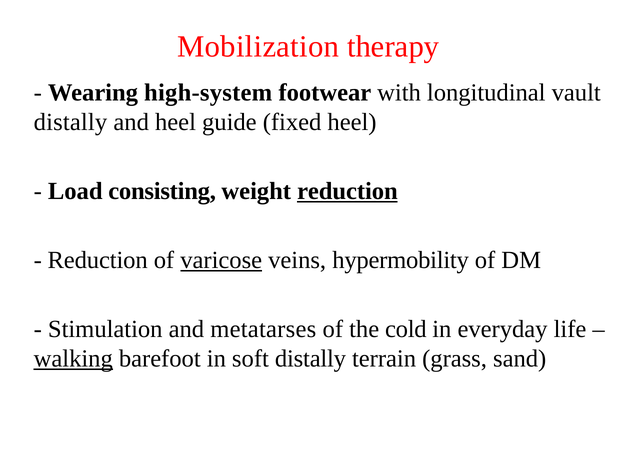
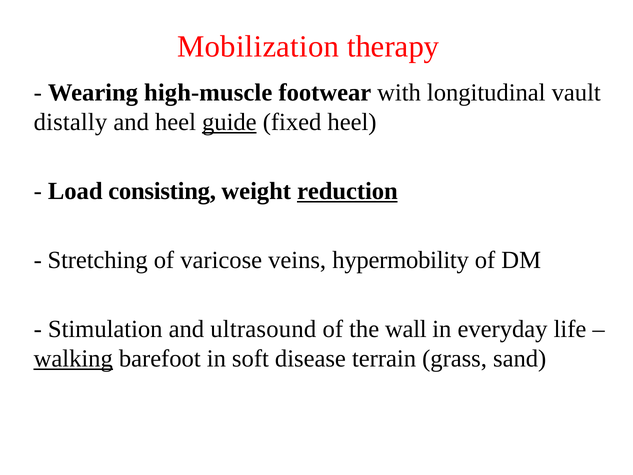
high-system: high-system -> high-muscle (208, 93)
guide underline: none -> present (229, 122)
Reduction: Reduction -> Stretching (98, 260)
varicose underline: present -> none (221, 260)
metatarses: metatarses -> ultrasound (263, 329)
cold: cold -> wall (406, 329)
soft distally: distally -> disease (310, 359)
